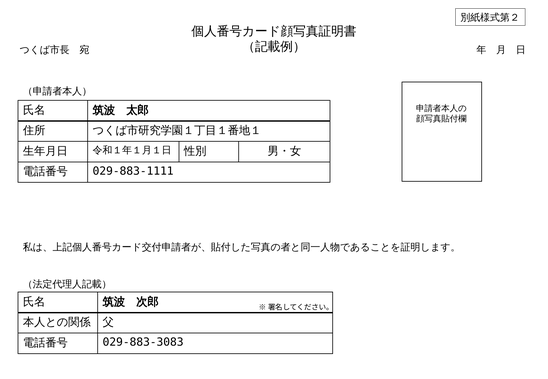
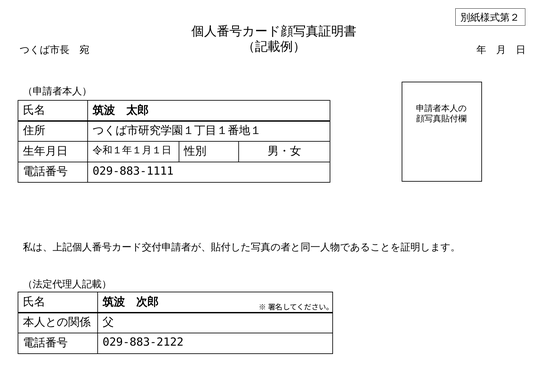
029-883-3083: 029-883-3083 -> 029-883-2122 (143, 343)
